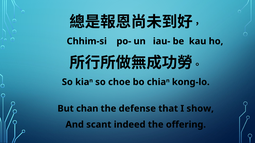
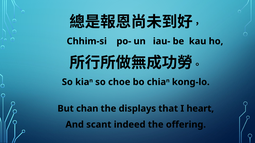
defense: defense -> displays (137, 109)
show: show -> heart (200, 109)
